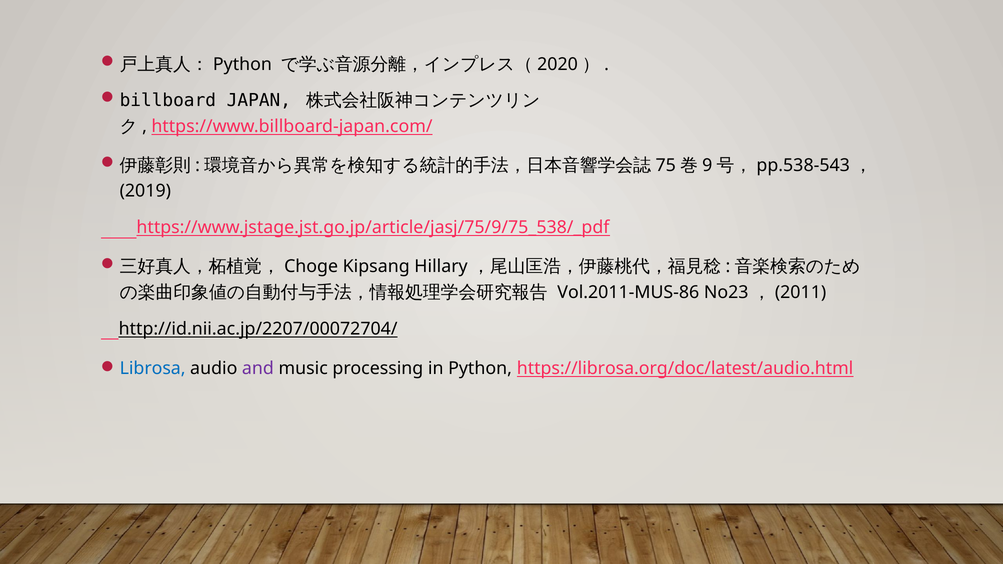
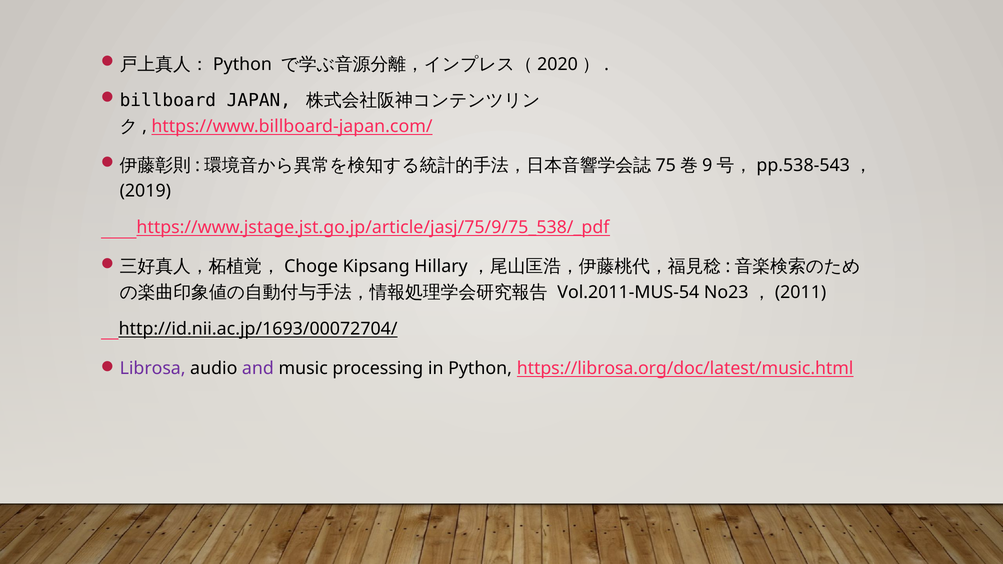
Vol.2011-MUS-86: Vol.2011-MUS-86 -> Vol.2011-MUS-54 (628, 292)
http://id.nii.ac.jp/2207/00072704/: http://id.nii.ac.jp/2207/00072704/ -> http://id.nii.ac.jp/1693/00072704/ (258, 329)
Librosa colour: blue -> purple (153, 369)
https://librosa.org/doc/latest/audio.html: https://librosa.org/doc/latest/audio.html -> https://librosa.org/doc/latest/music.html (685, 369)
